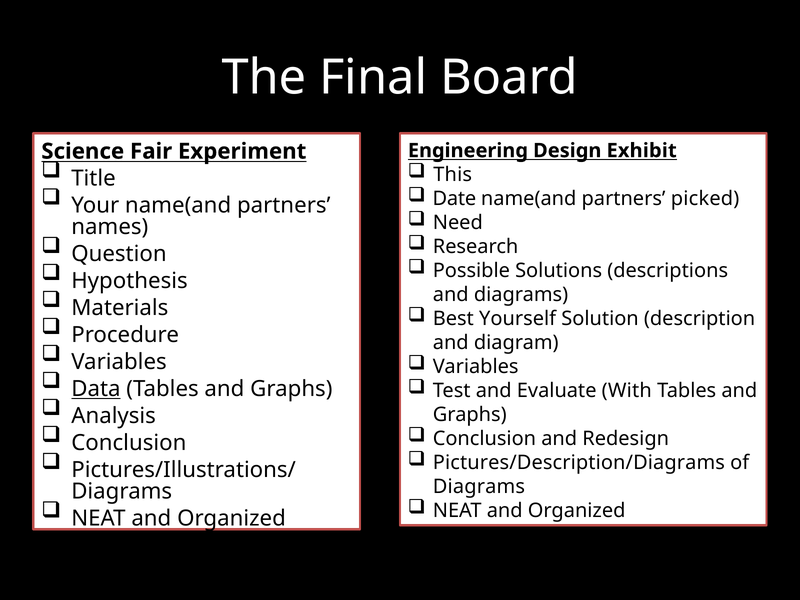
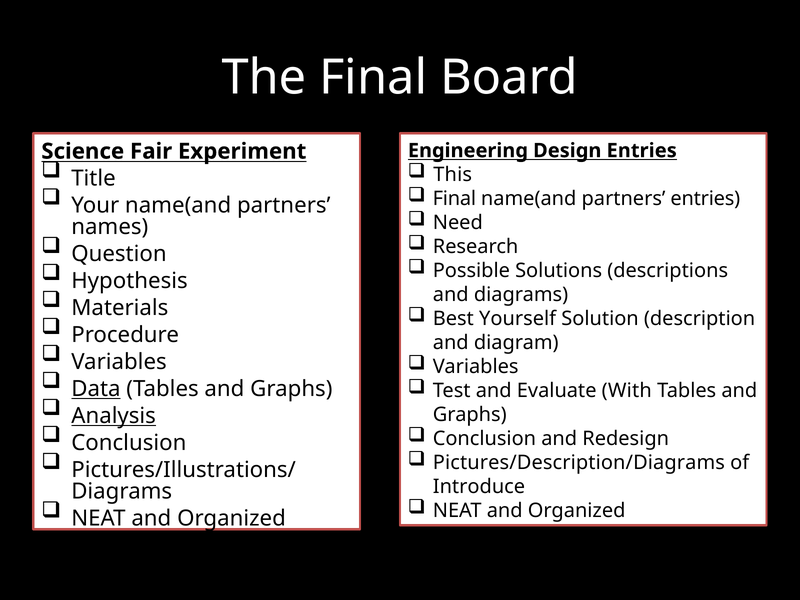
Design Exhibit: Exhibit -> Entries (642, 151)
Date: Date -> Final (454, 199)
partners picked: picked -> entries (705, 199)
Analysis underline: none -> present (114, 416)
Diagrams: Diagrams -> Introduce (479, 487)
